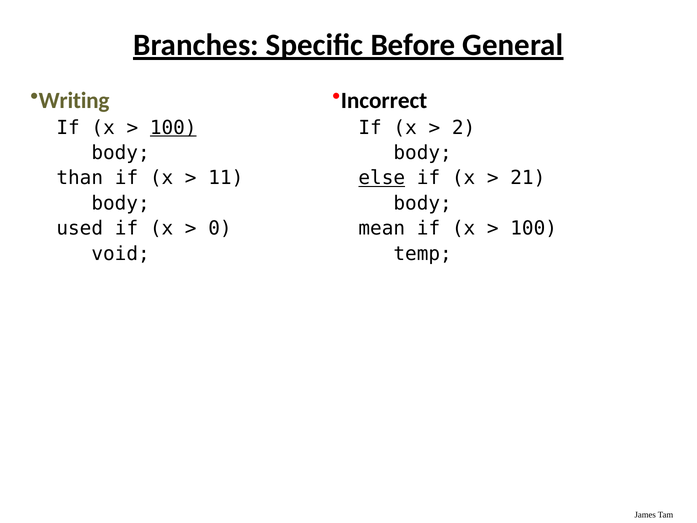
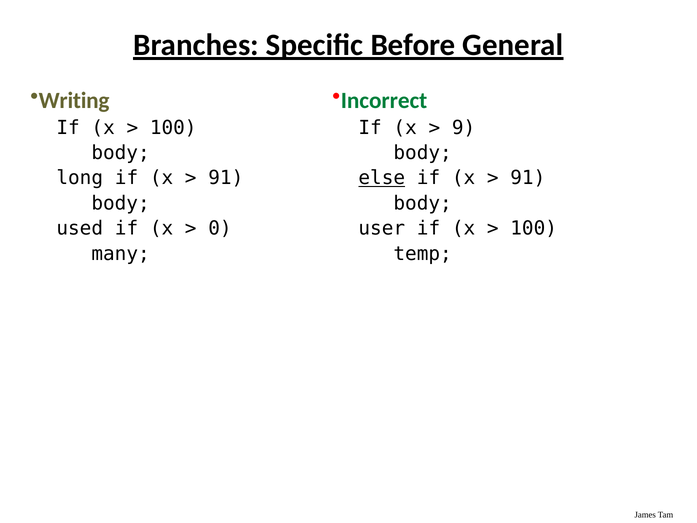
Incorrect colour: black -> green (384, 100)
100 underline: present -> none (173, 128)
2: 2 -> 9 (464, 128)
than: than -> long (80, 178)
11: 11 -> 91 (226, 178)
21: 21 -> 91 (528, 178)
mean: mean -> user (382, 228)
void: void -> many (121, 254)
